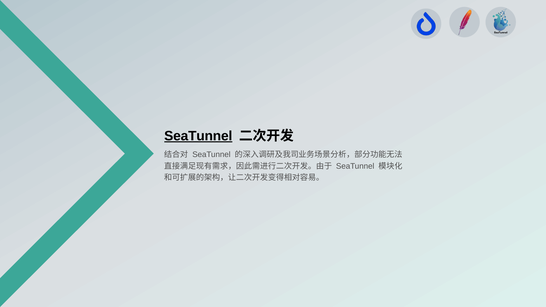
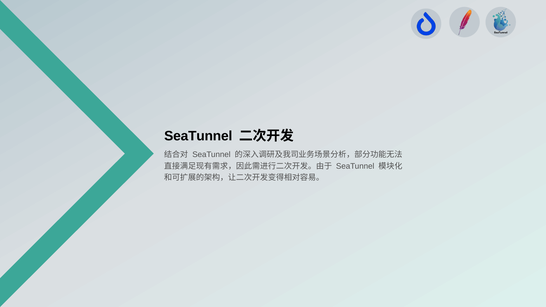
SeaTunnel underline: present -> none (198, 136)
